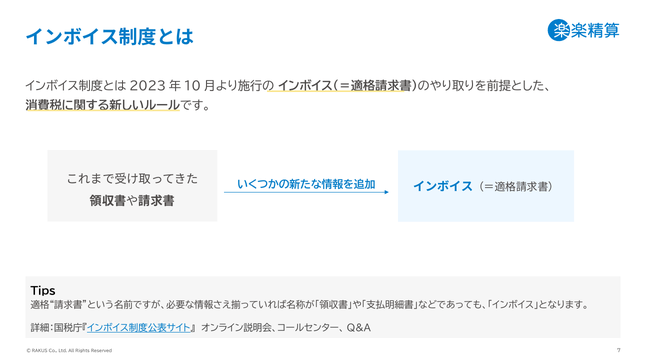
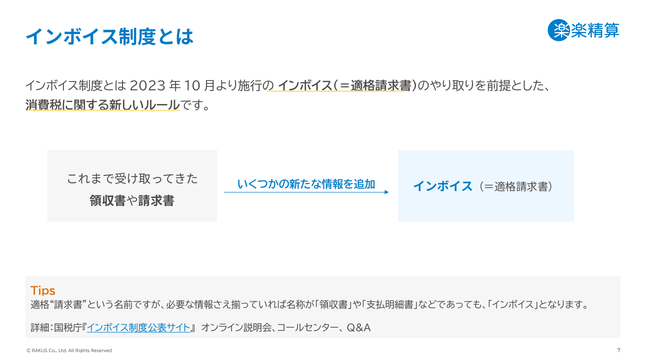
Tips colour: black -> orange (43, 291)
